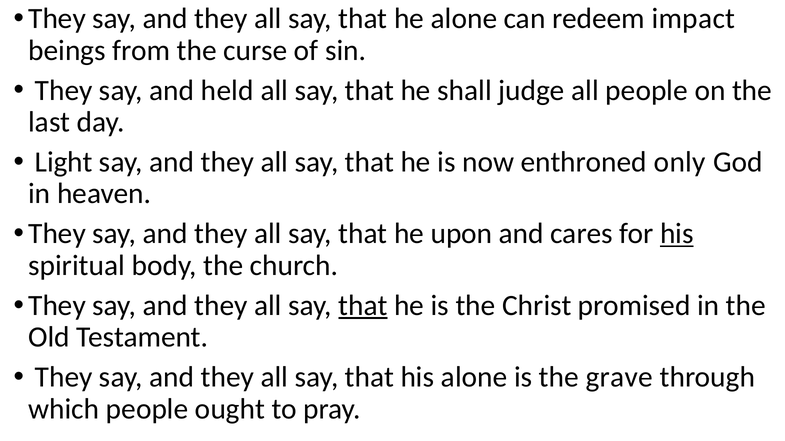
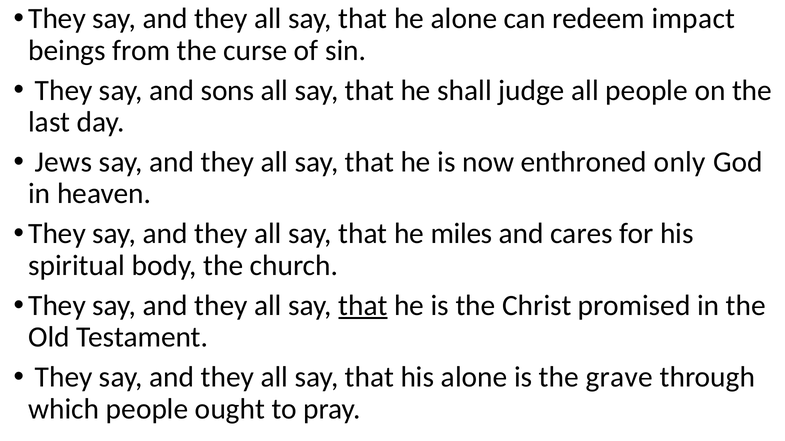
held: held -> sons (228, 90)
Light: Light -> Jews (63, 162)
upon: upon -> miles (462, 234)
his underline: present -> none (677, 234)
